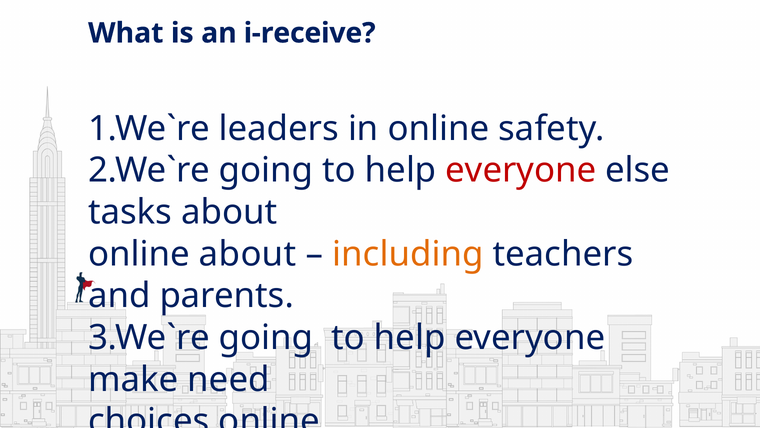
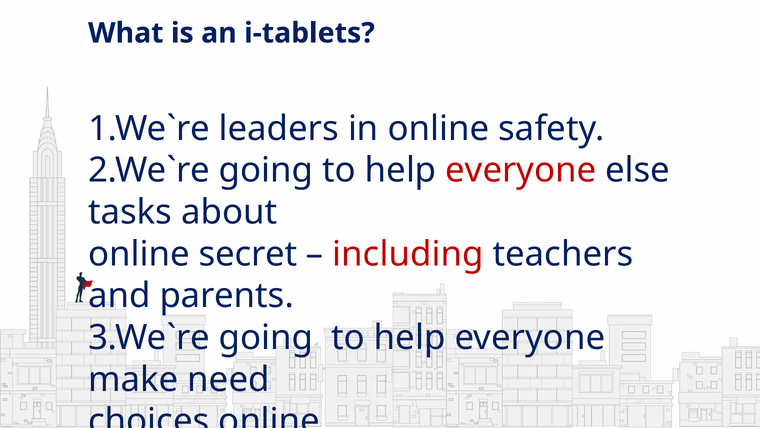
i-receive: i-receive -> i-tablets (310, 33)
online about: about -> secret (248, 254)
including colour: orange -> red (408, 254)
